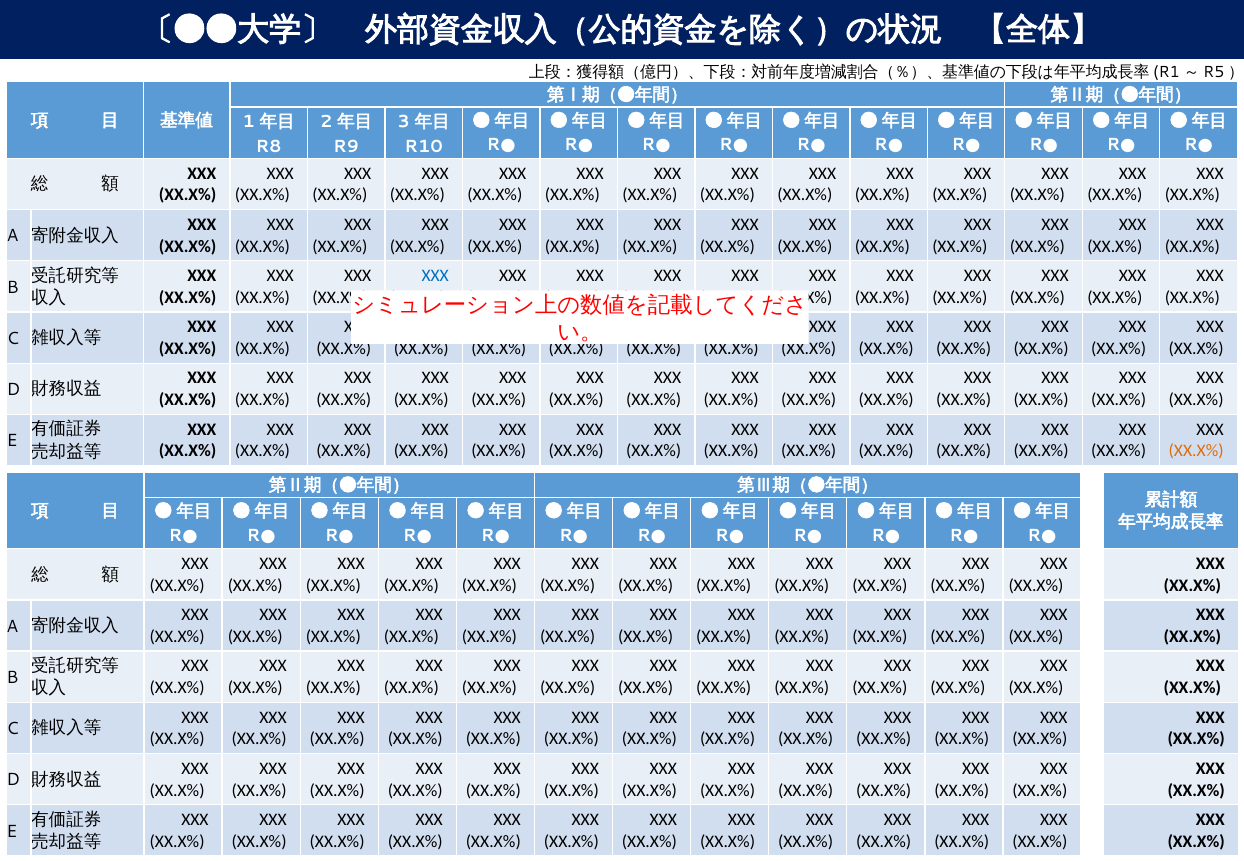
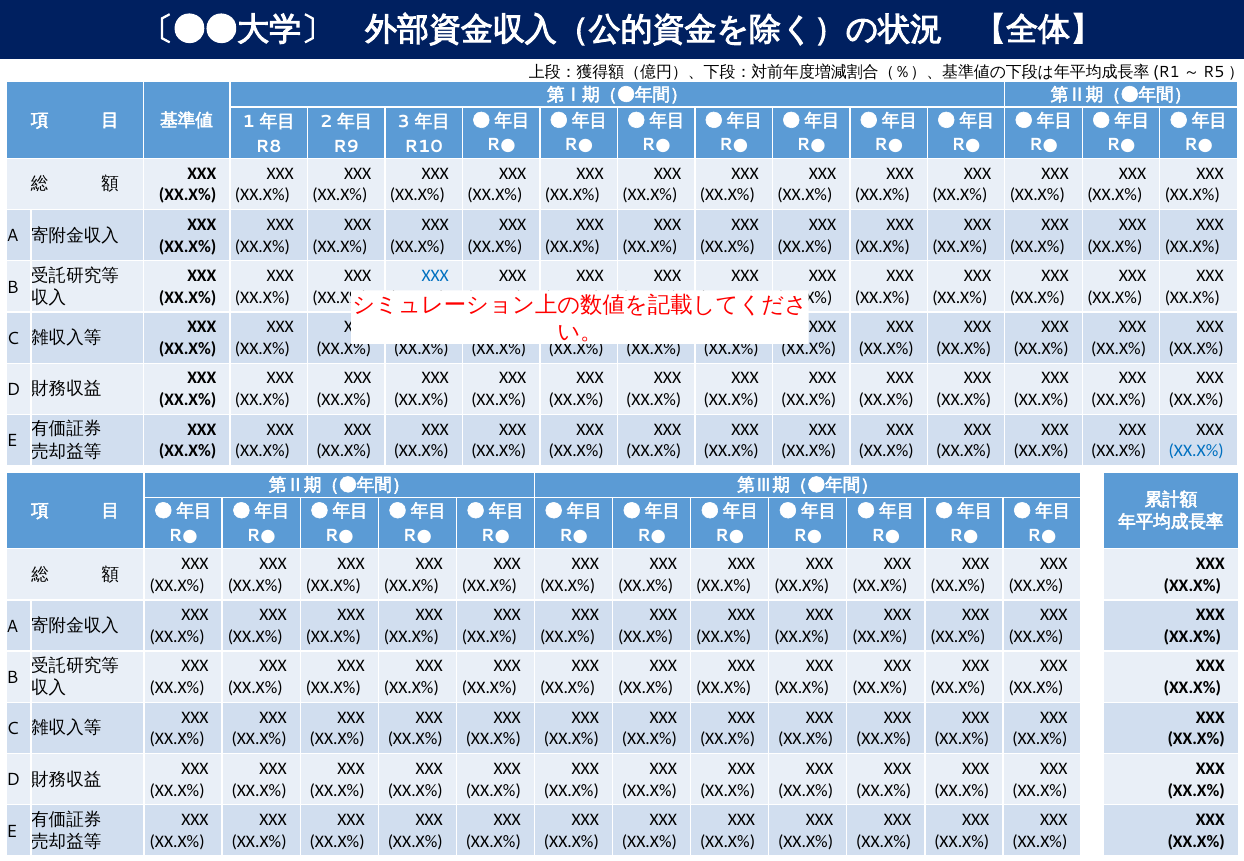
XX.X% colour: orange -> blue (1196, 451)
